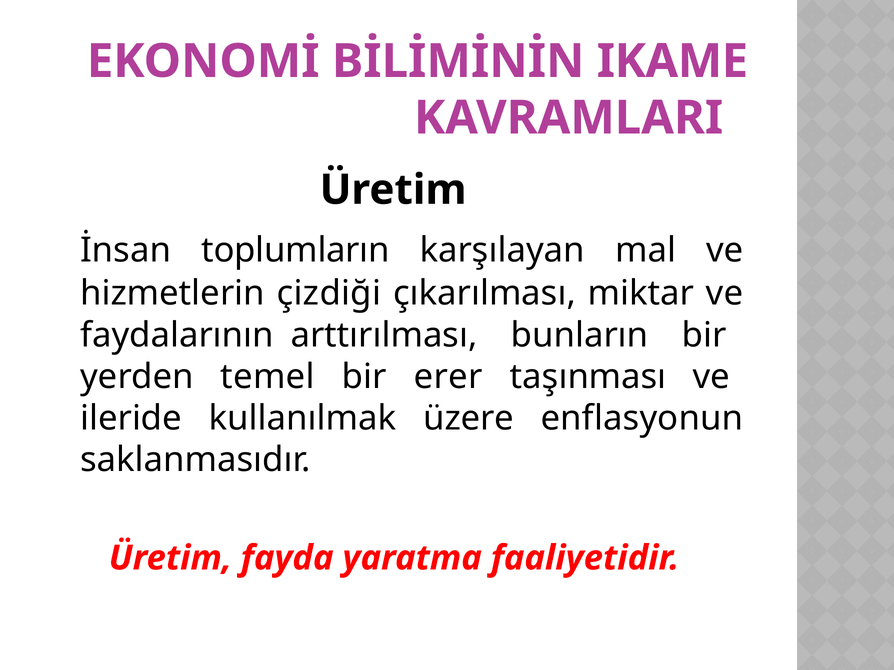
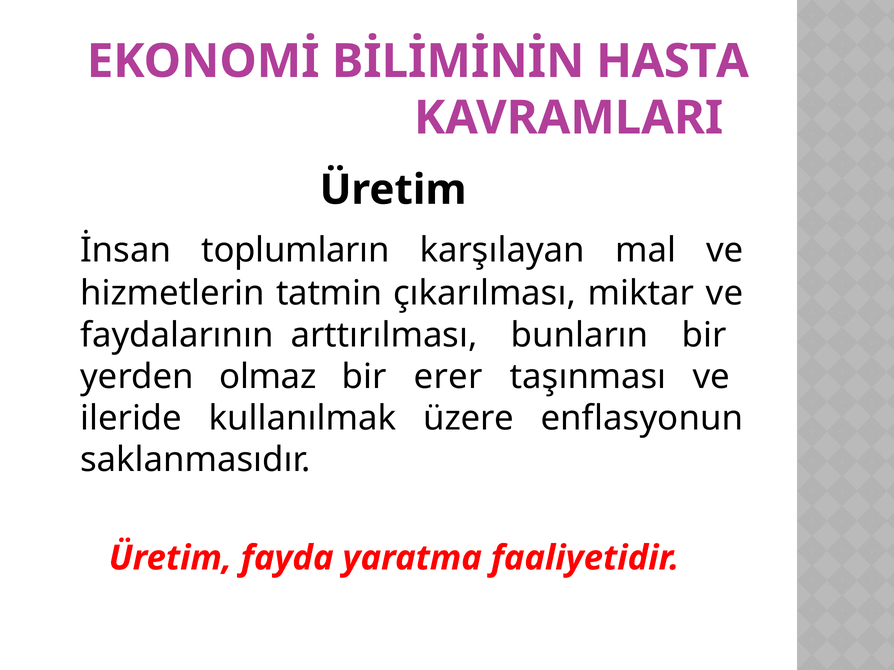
IKAME: IKAME -> HASTA (672, 61)
çizdiği: çizdiği -> tatmin (329, 294)
temel: temel -> olmaz (268, 377)
